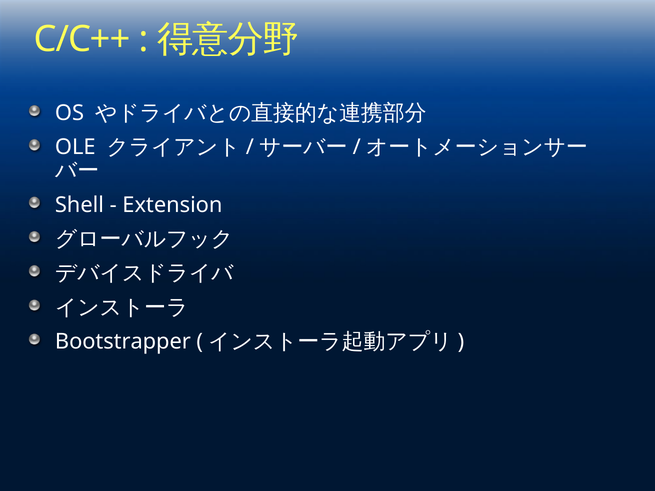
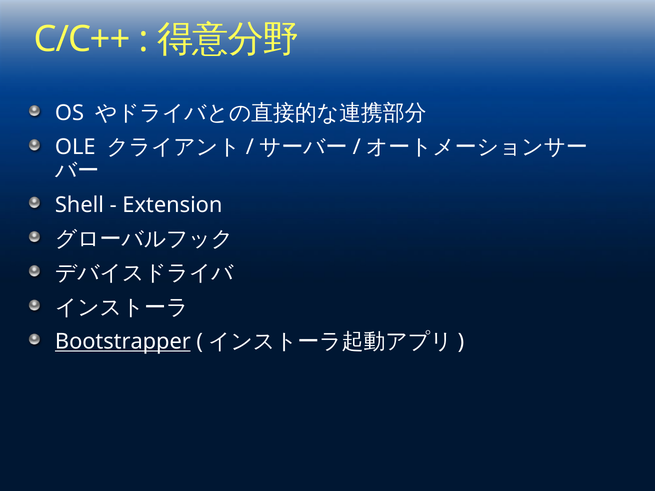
Bootstrapper underline: none -> present (123, 342)
